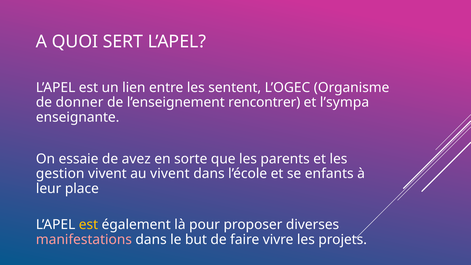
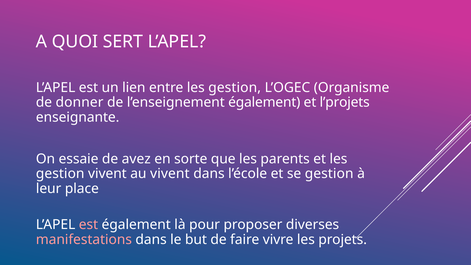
entre les sentent: sentent -> gestion (235, 88)
l’enseignement rencontrer: rencontrer -> également (264, 102)
l’sympa: l’sympa -> l’projets (345, 102)
se enfants: enfants -> gestion (329, 174)
est colour: yellow -> pink (88, 225)
